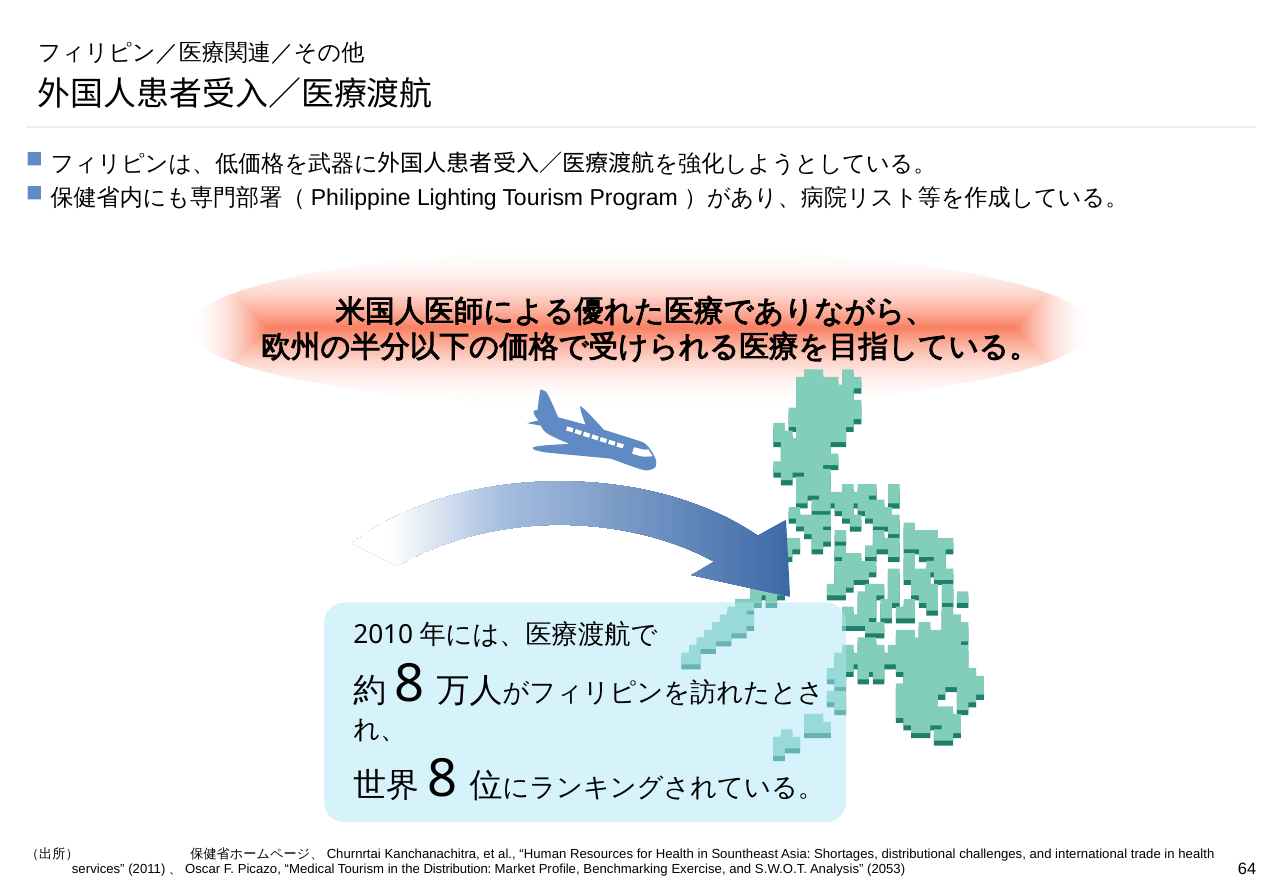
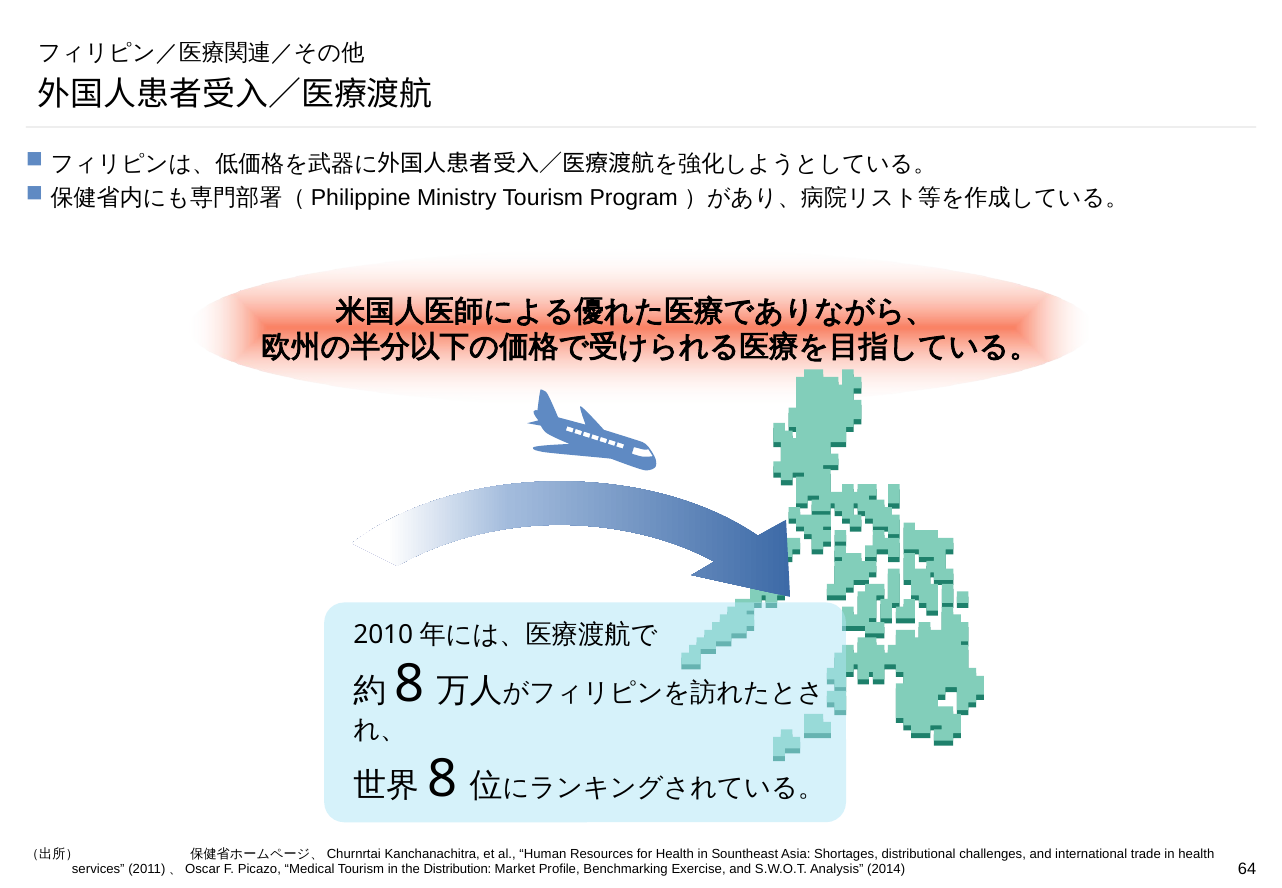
Lighting: Lighting -> Ministry (457, 197)
2053: 2053 -> 2014 (886, 869)
